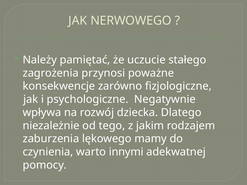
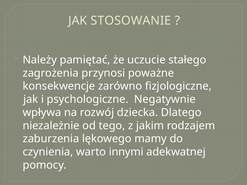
NERWOWEGO: NERWOWEGO -> STOSOWANIE (131, 21)
